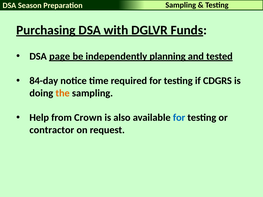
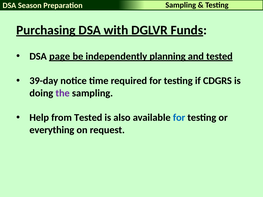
84-day: 84-day -> 39-day (44, 81)
the colour: orange -> purple (63, 93)
from Crown: Crown -> Tested (88, 118)
contractor: contractor -> everything (52, 130)
